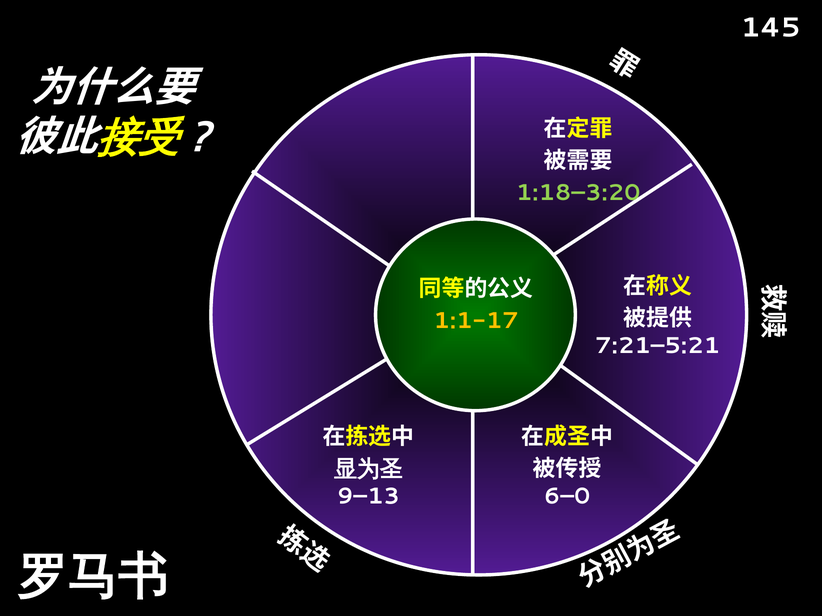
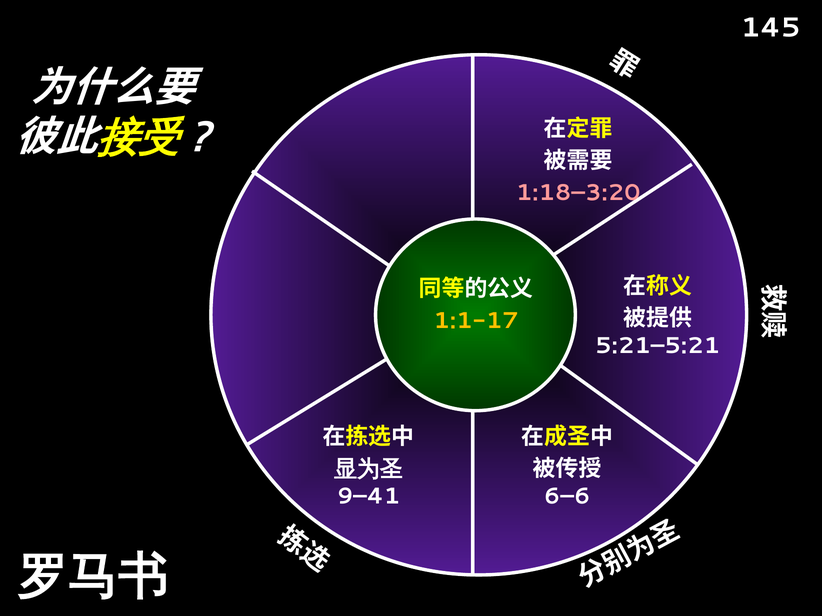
1:18–3:20 colour: light green -> pink (578, 193)
7:21–5:21: 7:21–5:21 -> 5:21–5:21 (658, 346)
9–13: 9–13 -> 9–41 (369, 497)
6–0: 6–0 -> 6–6 (567, 497)
